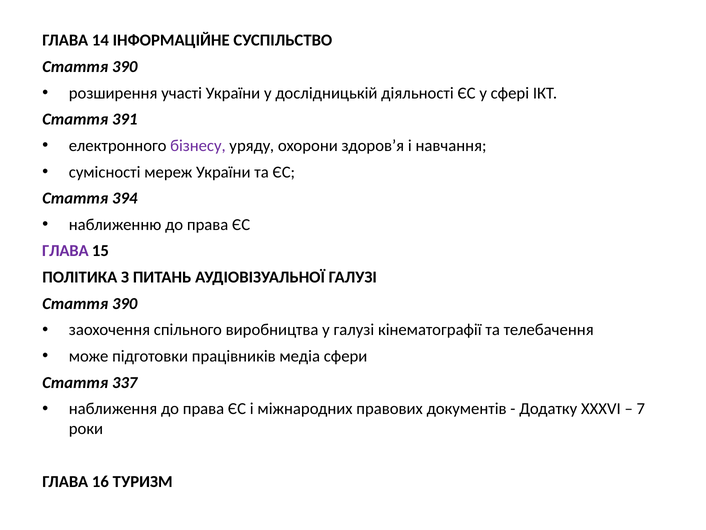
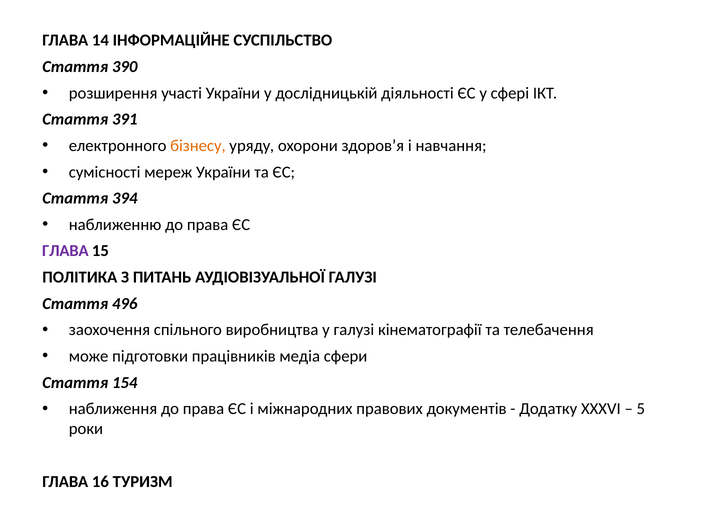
бізнесу colour: purple -> orange (198, 146)
390: 390 -> 496 (125, 303)
337: 337 -> 154 (125, 382)
7: 7 -> 5 (641, 409)
